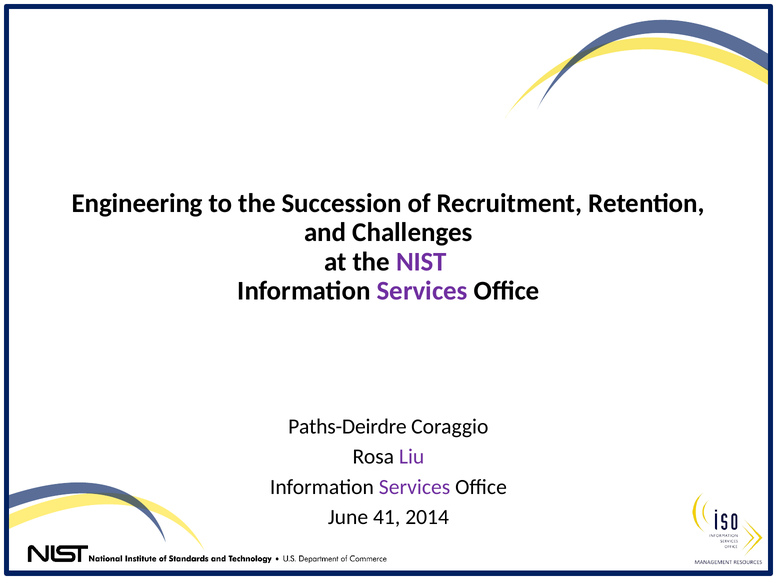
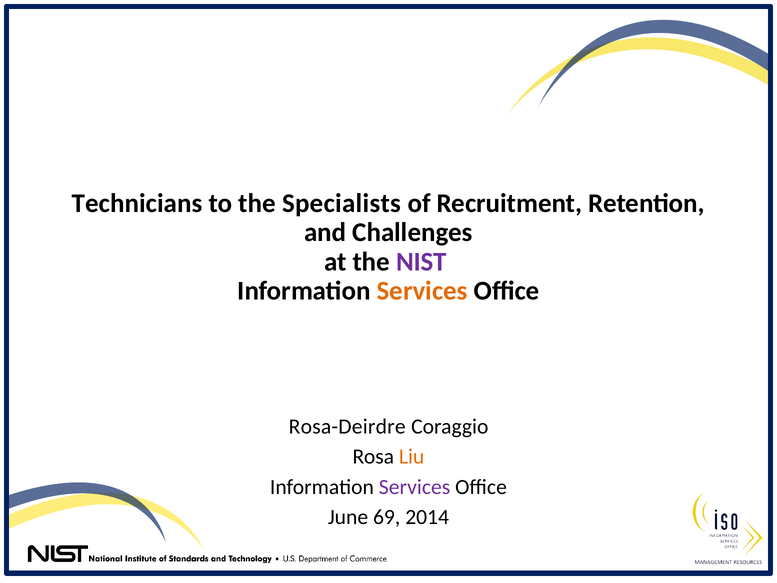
Engineering: Engineering -> Technicians (137, 203)
Succession: Succession -> Specialists (342, 203)
Services colour: purple -> orange (422, 291)
Paths-Deirdre: Paths-Deirdre -> Rosa-Deirdre (347, 426)
Liu colour: purple -> orange (412, 457)
41: 41 -> 69 (387, 517)
